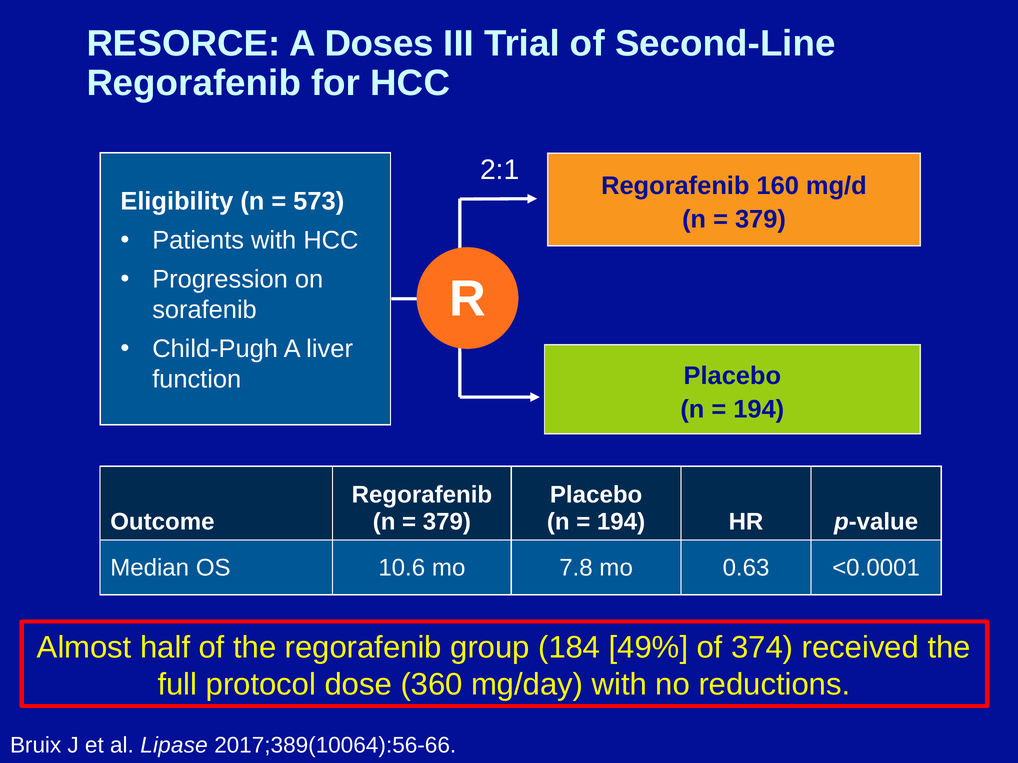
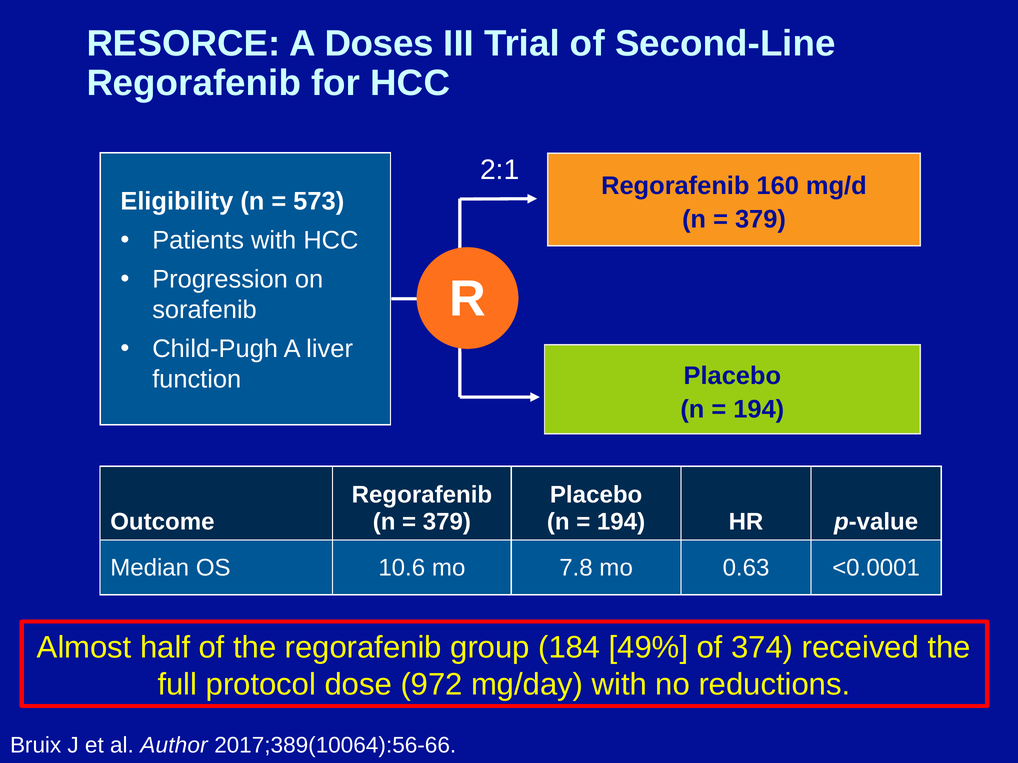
360: 360 -> 972 (432, 685)
Lipase: Lipase -> Author (174, 746)
